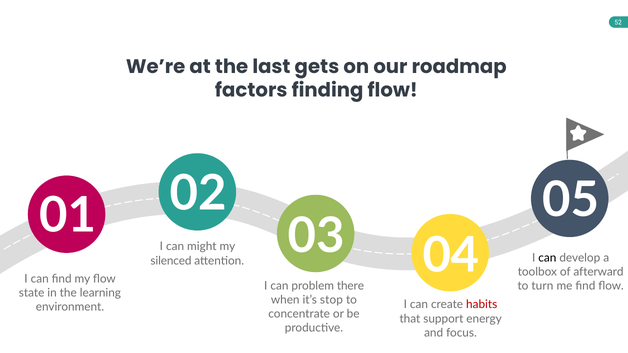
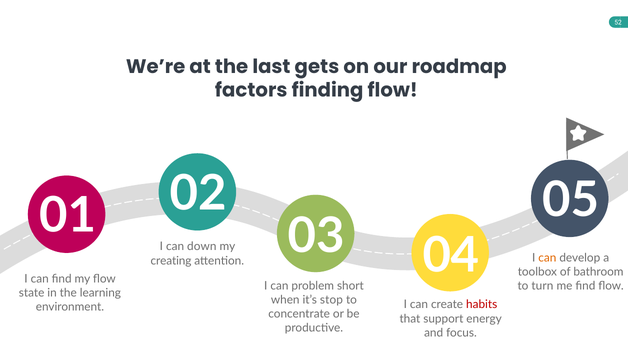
might: might -> down (202, 247)
can colour: black -> orange (547, 258)
silenced: silenced -> creating (171, 261)
afterward: afterward -> bathroom (598, 272)
there: there -> short (350, 286)
